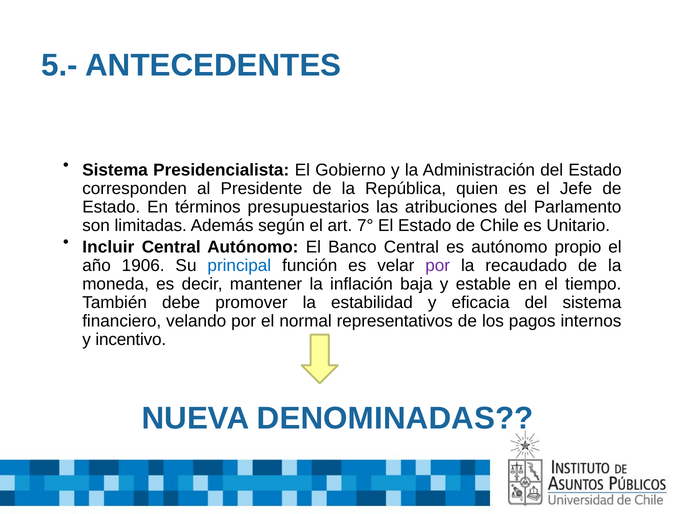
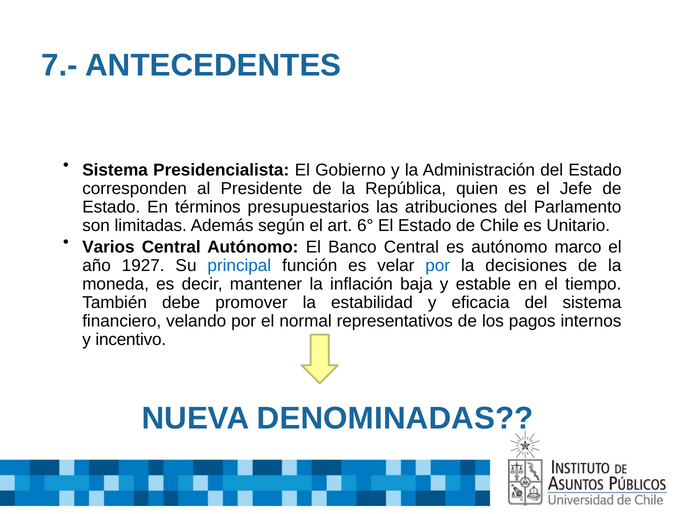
5.-: 5.- -> 7.- (59, 66)
7°: 7° -> 6° (365, 225)
Incluir: Incluir -> Varios (108, 247)
propio: propio -> marco (578, 247)
1906: 1906 -> 1927 (143, 265)
por colour: purple -> blue (438, 265)
recaudado: recaudado -> decisiones (526, 265)
